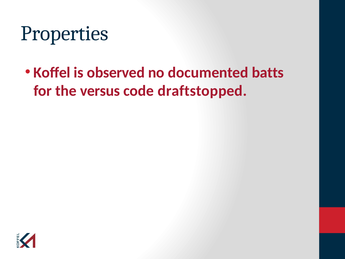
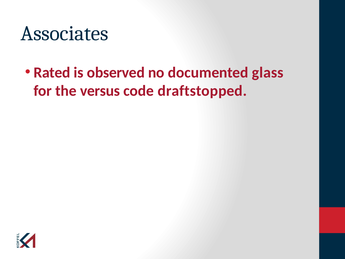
Properties: Properties -> Associates (65, 33)
Koffel: Koffel -> Rated (52, 72)
batts: batts -> glass (268, 72)
